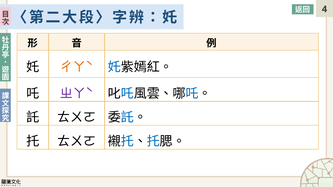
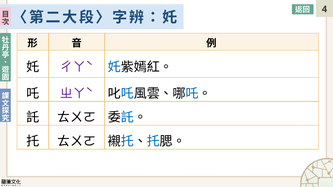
ㄔㄚˋ colour: orange -> purple (77, 67)
